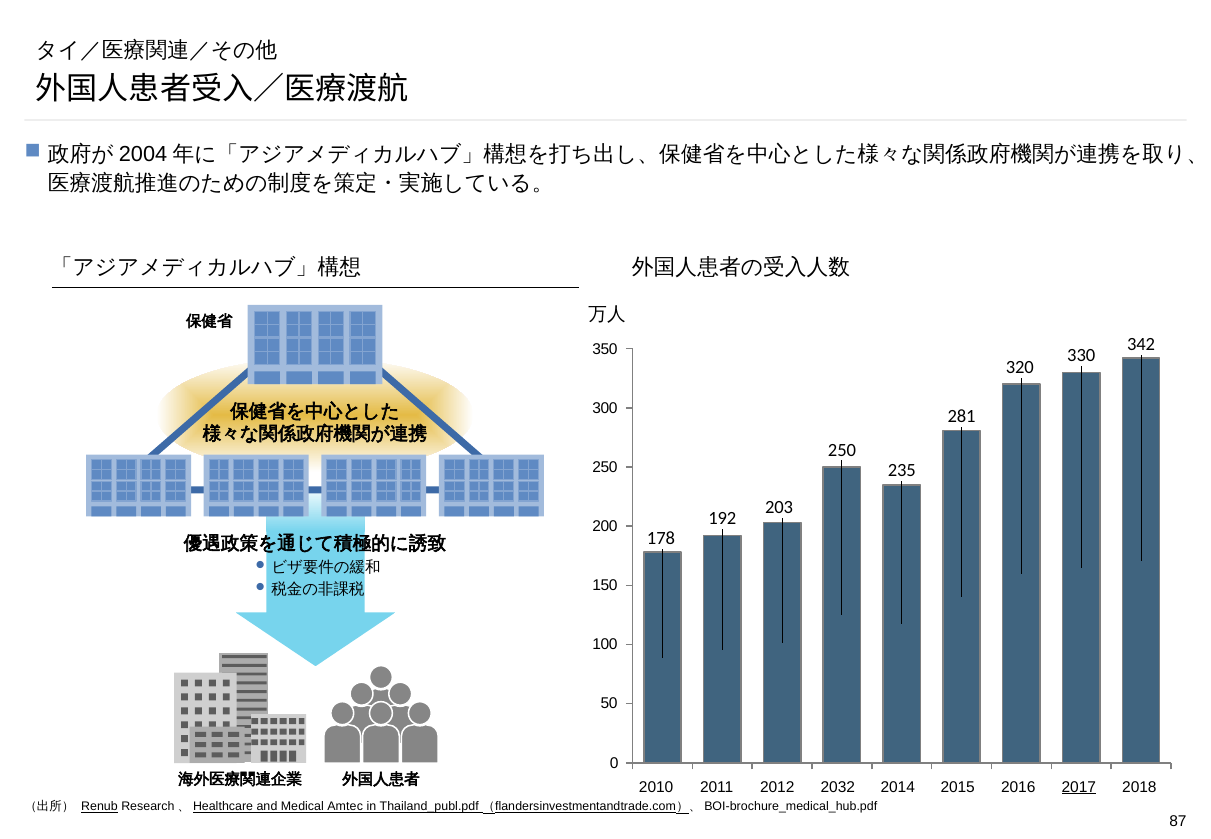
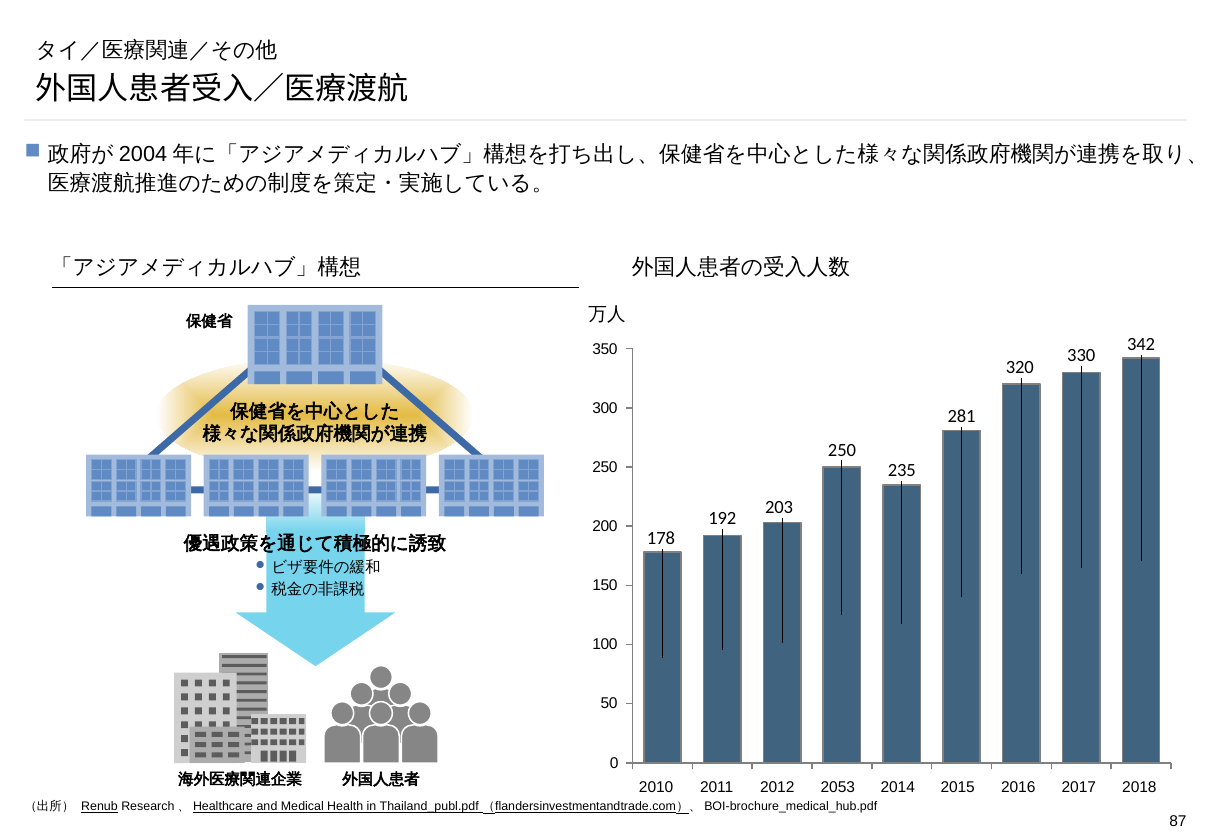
2032: 2032 -> 2053 (838, 786)
2017 underline: present -> none (1079, 786)
Amtec: Amtec -> Health (345, 806)
